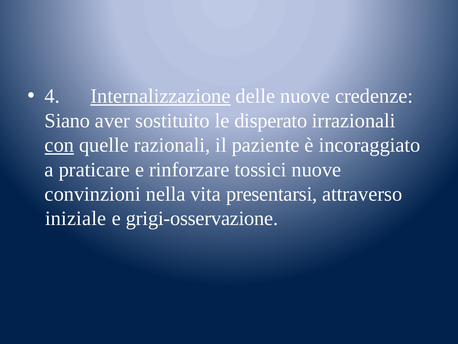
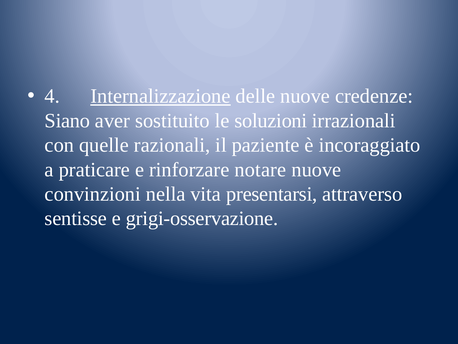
disperato: disperato -> soluzioni (271, 121)
con underline: present -> none (59, 145)
tossici: tossici -> notare (260, 169)
iniziale: iniziale -> sentisse (76, 218)
